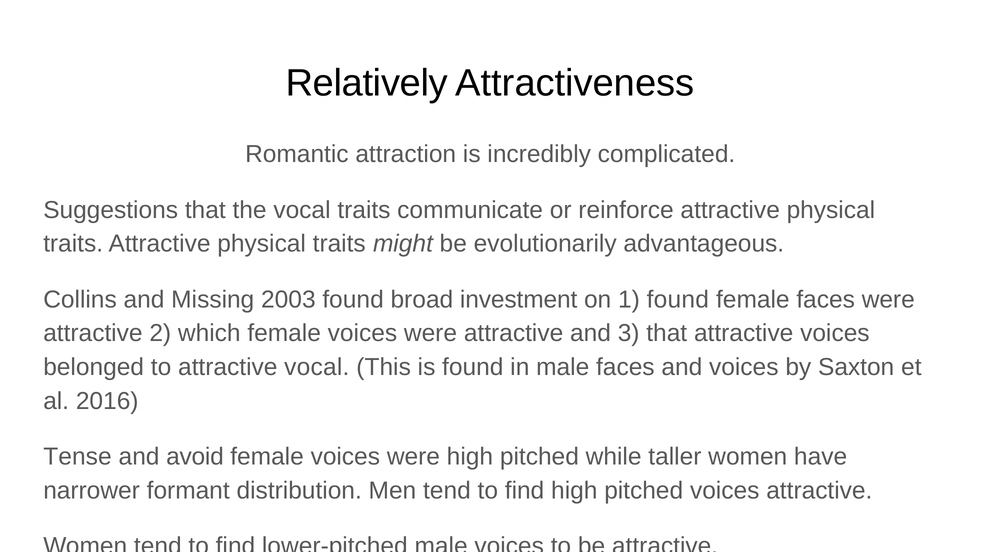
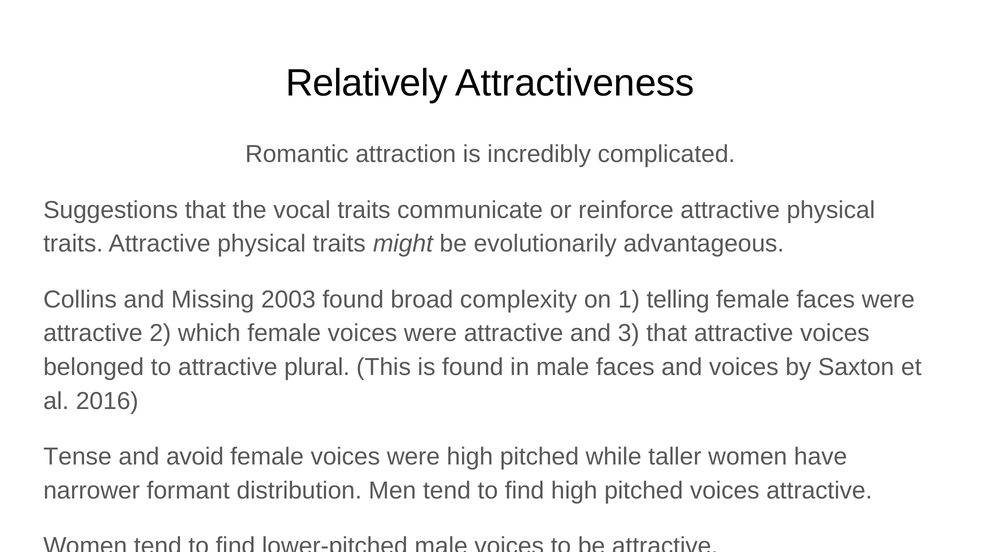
investment: investment -> complexity (519, 299)
1 found: found -> telling (678, 299)
attractive vocal: vocal -> plural (317, 367)
